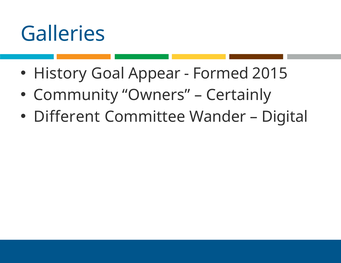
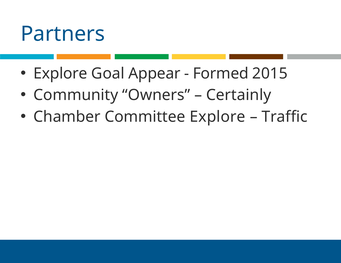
Galleries: Galleries -> Partners (63, 34)
History: History -> Explore (60, 74)
Different: Different -> Chamber (67, 117)
Committee Wander: Wander -> Explore (218, 117)
Digital: Digital -> Traffic (285, 117)
